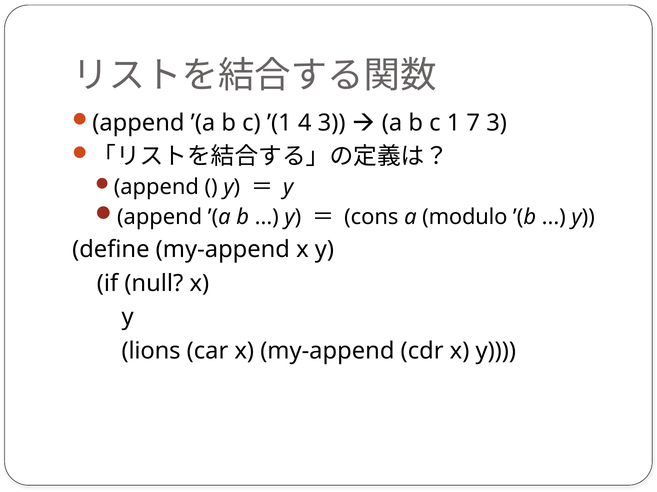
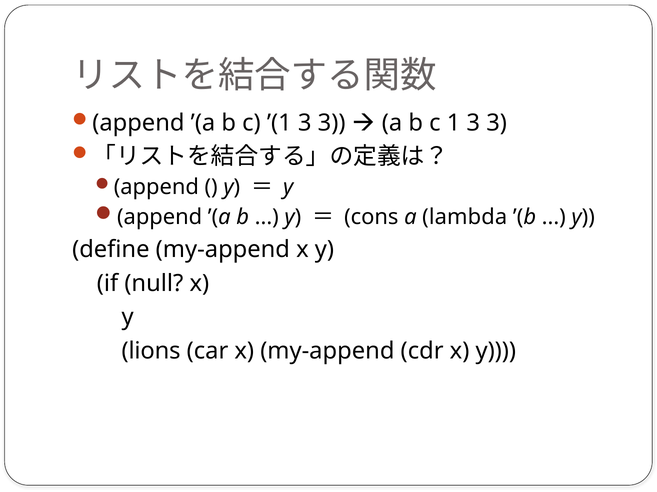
’(1 4: 4 -> 3 (305, 123)
1 7: 7 -> 3 (473, 123)
modulo: modulo -> lambda (465, 217)
